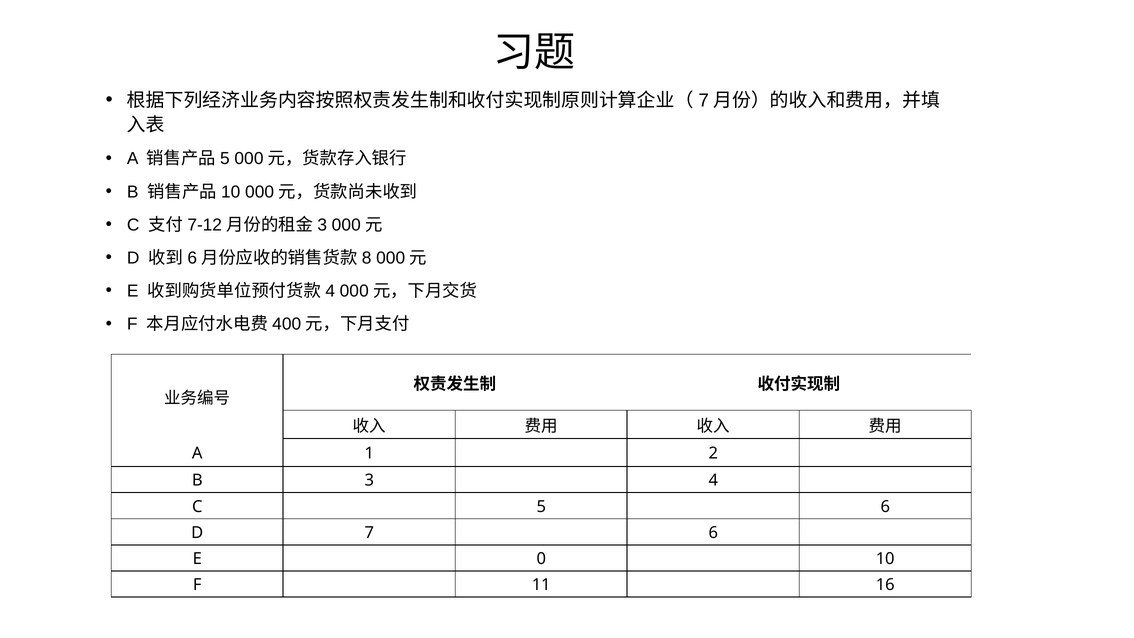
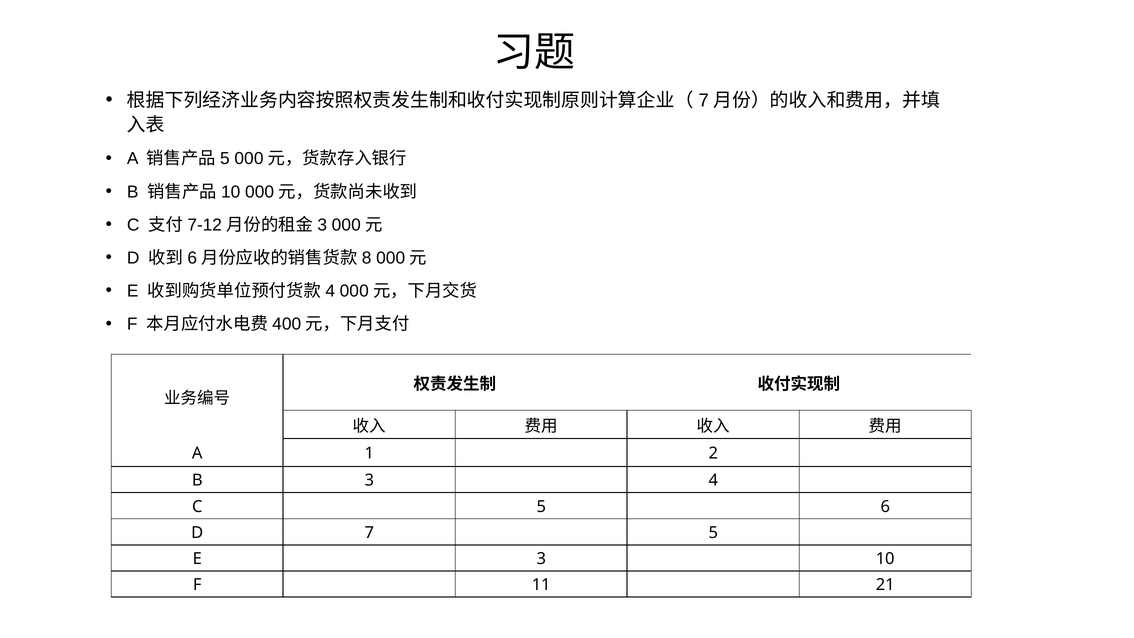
7 6: 6 -> 5 (713, 533)
E 0: 0 -> 3 (541, 559)
16: 16 -> 21 (885, 585)
